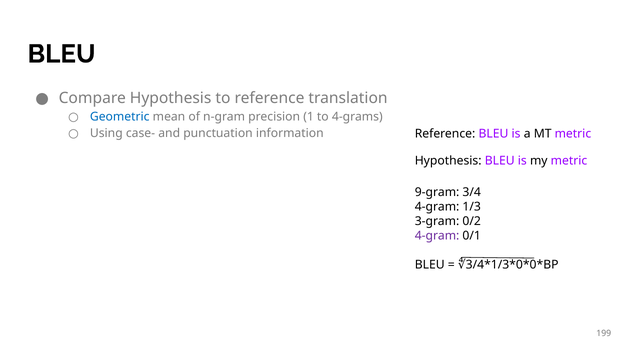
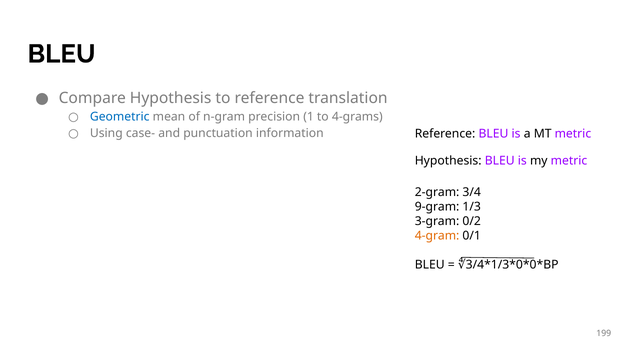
9-gram: 9-gram -> 2-gram (437, 192)
4-gram: 4-gram -> 9-gram (437, 207)
4-gram colour: purple -> orange (437, 236)
